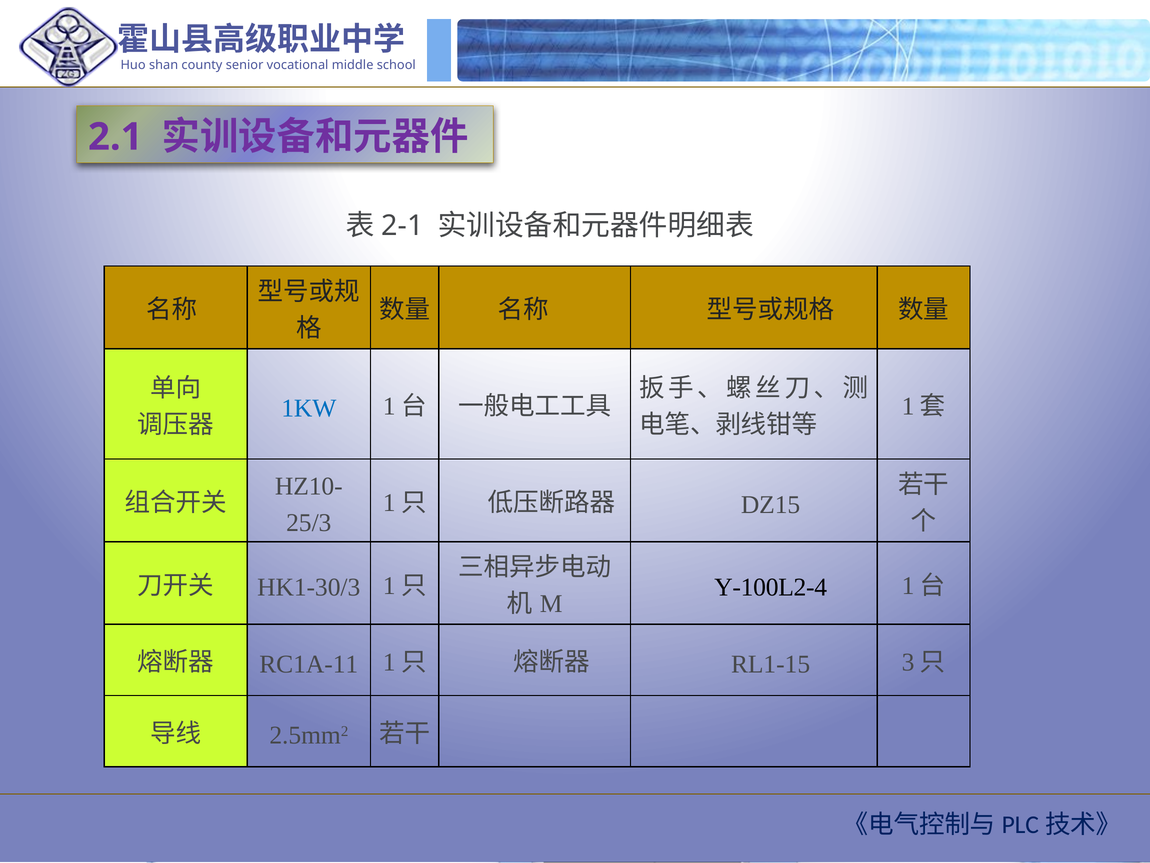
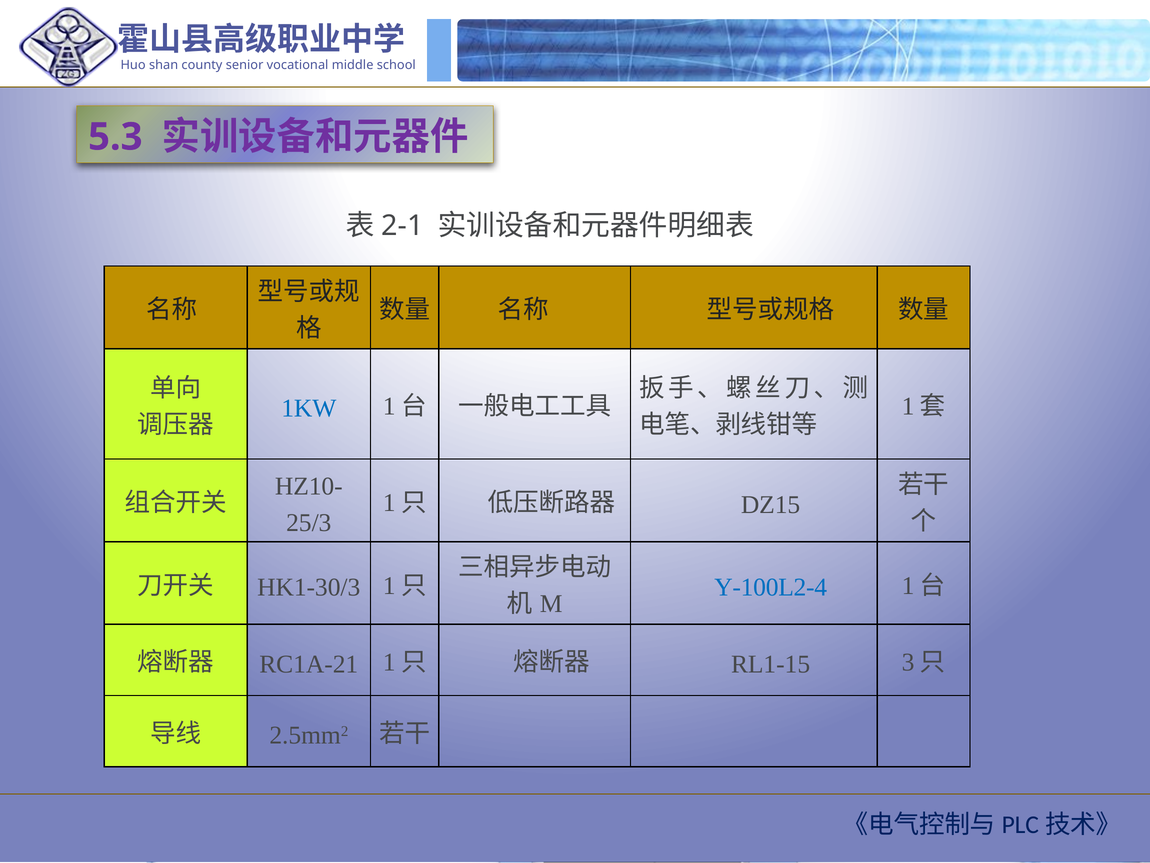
2.1: 2.1 -> 5.3 (115, 137)
Y-100L2-4 colour: black -> blue (771, 587)
RC1A-11: RC1A-11 -> RC1A-21 (309, 664)
